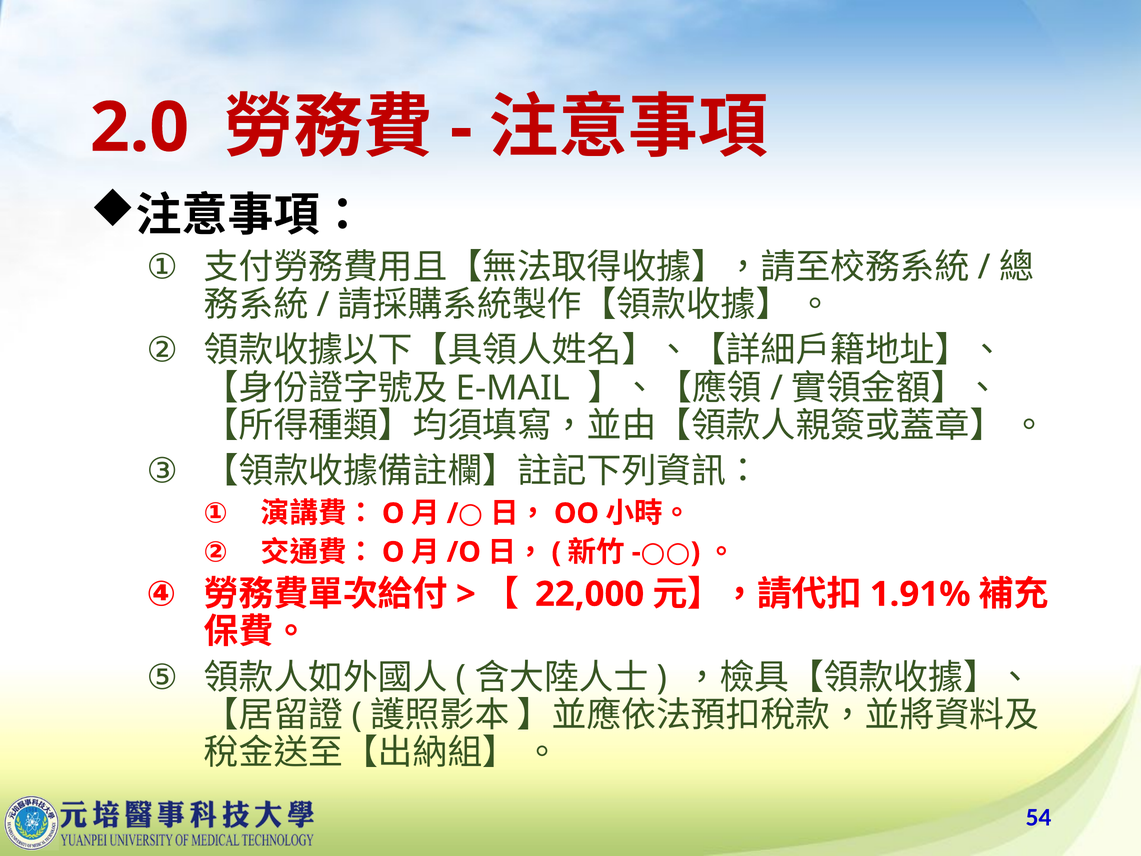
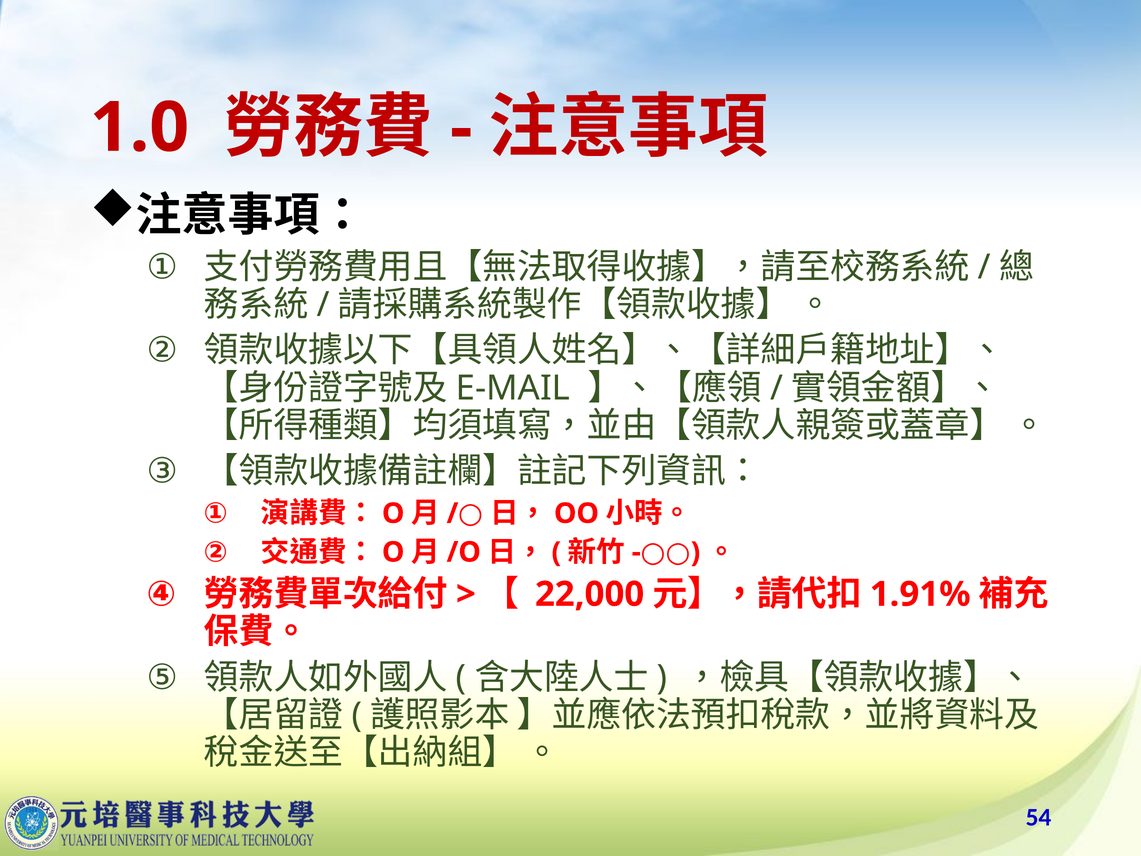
2.0: 2.0 -> 1.0 (139, 128)
